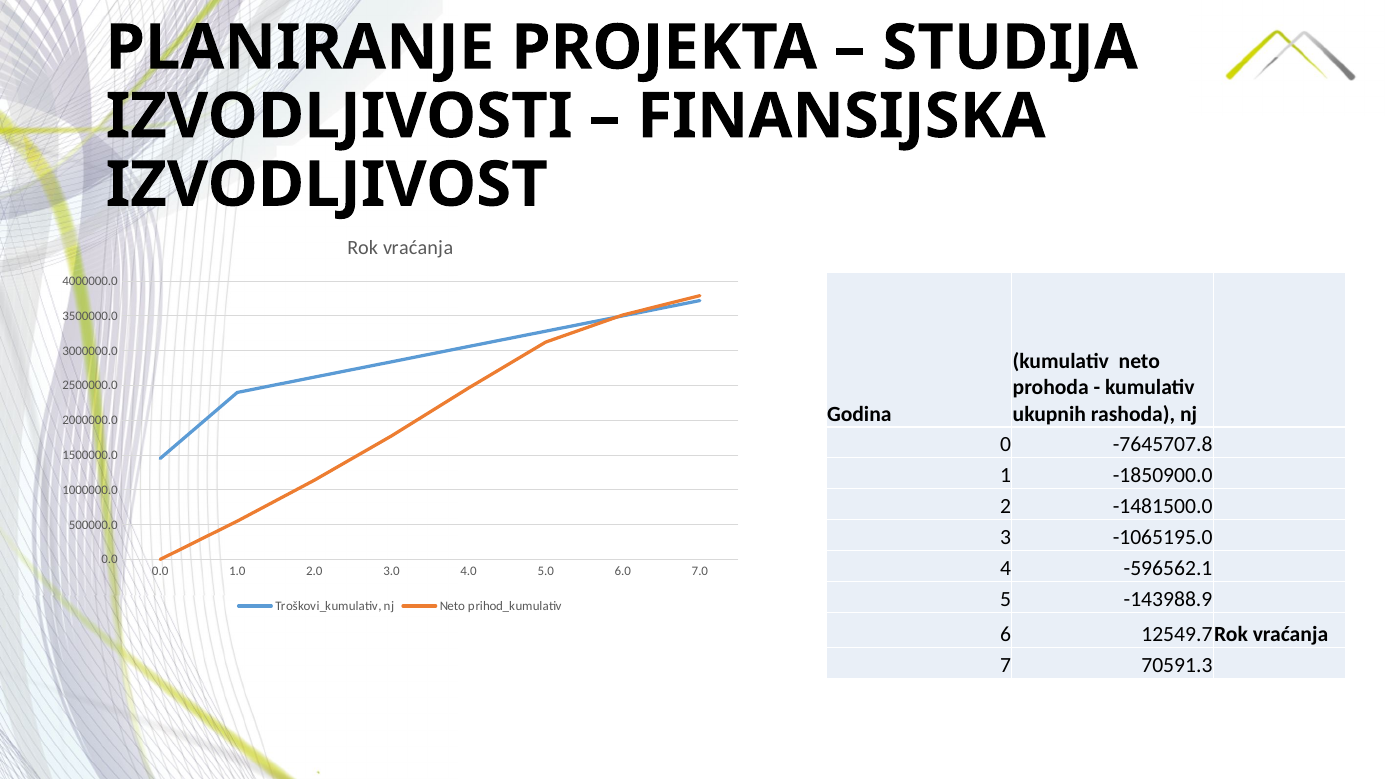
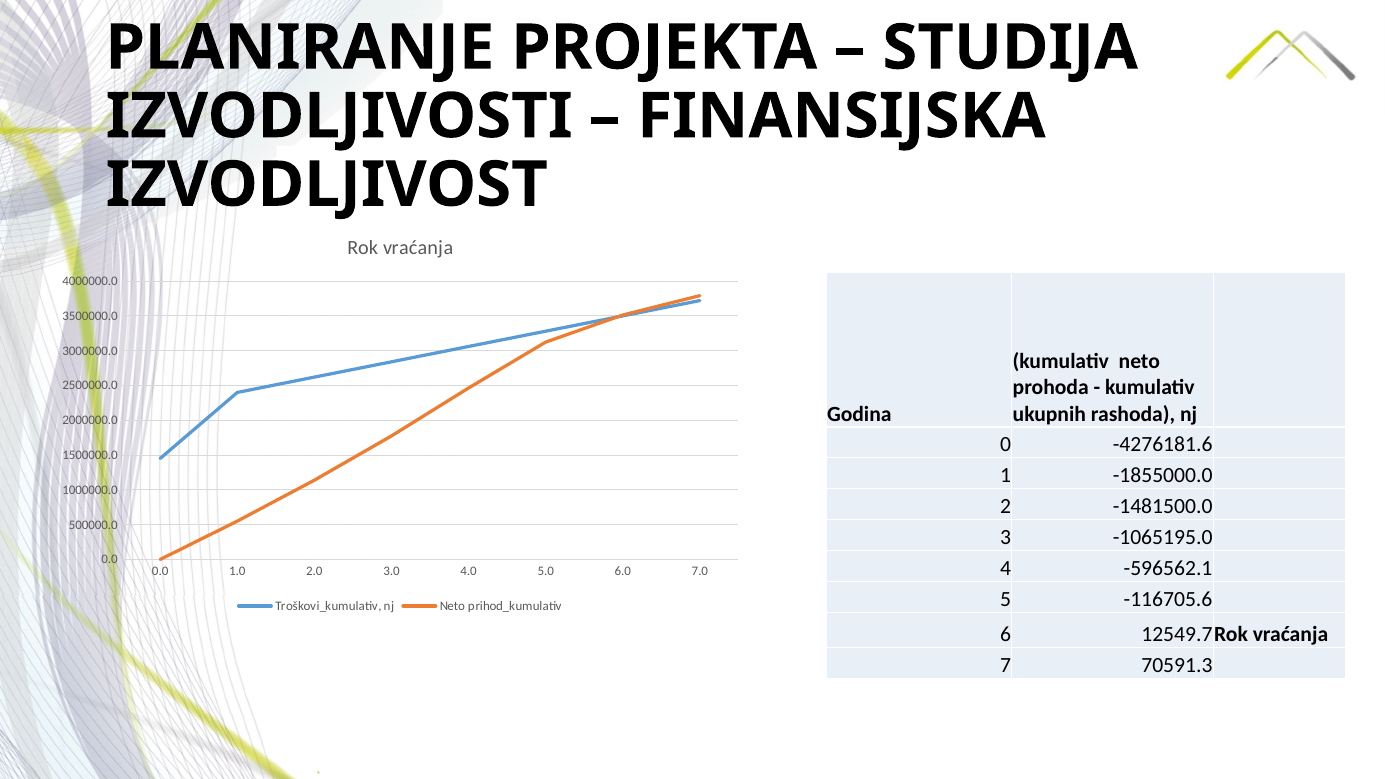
-7645707.8: -7645707.8 -> -4276181.6 (1163, 445)
-1850900.0: -1850900.0 -> -1855000.0 (1163, 476)
-143988.9: -143988.9 -> -116705.6 (1168, 599)
